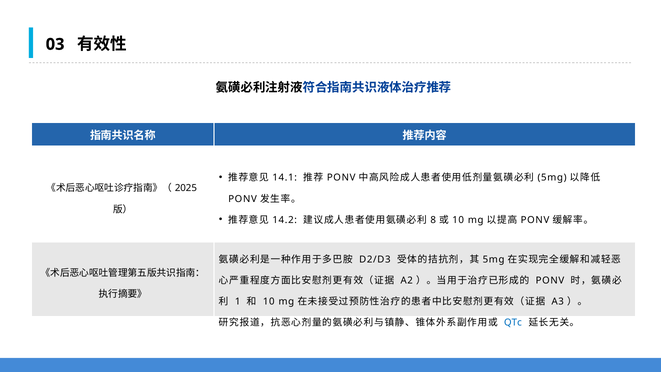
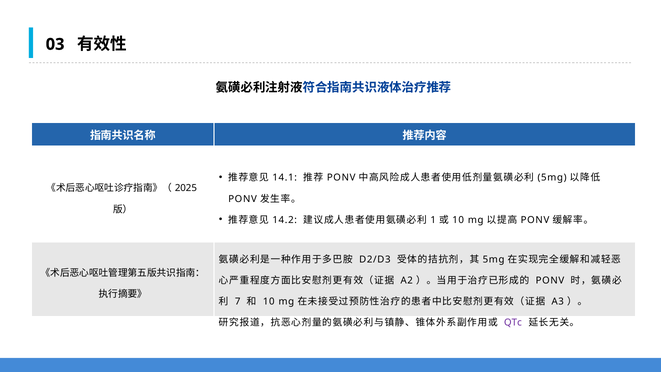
8: 8 -> 1 (433, 220)
1: 1 -> 7 (238, 302)
QTc colour: blue -> purple (513, 323)
